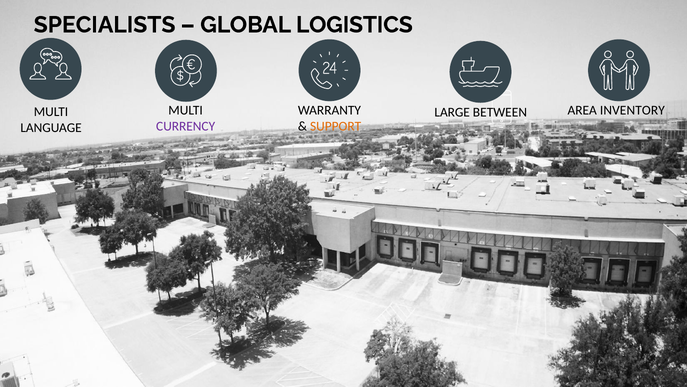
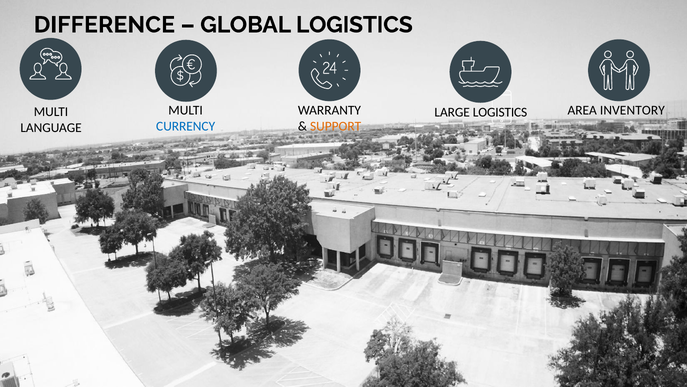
SPECIALISTS: SPECIALISTS -> DIFFERENCE (104, 25)
LARGE BETWEEN: BETWEEN -> LOGISTICS (500, 112)
CURRENCY colour: purple -> blue (186, 126)
